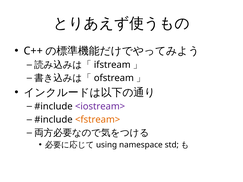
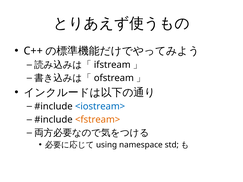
<iostream> colour: purple -> blue (100, 107)
